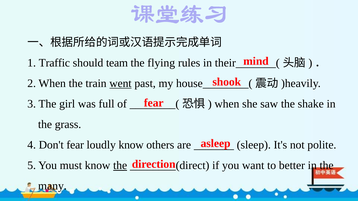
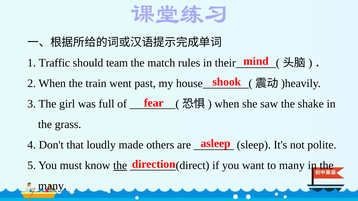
flying: flying -> match (161, 63)
went underline: present -> none (120, 83)
Don't fear: fear -> that (75, 145)
loudly know: know -> made (131, 145)
to better: better -> many (292, 166)
